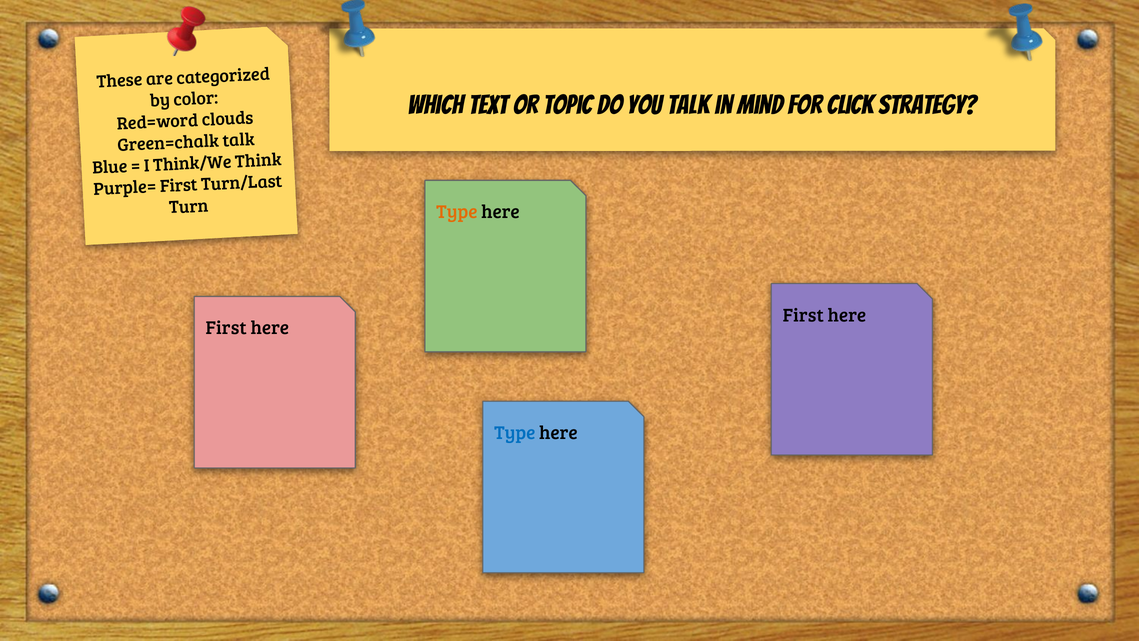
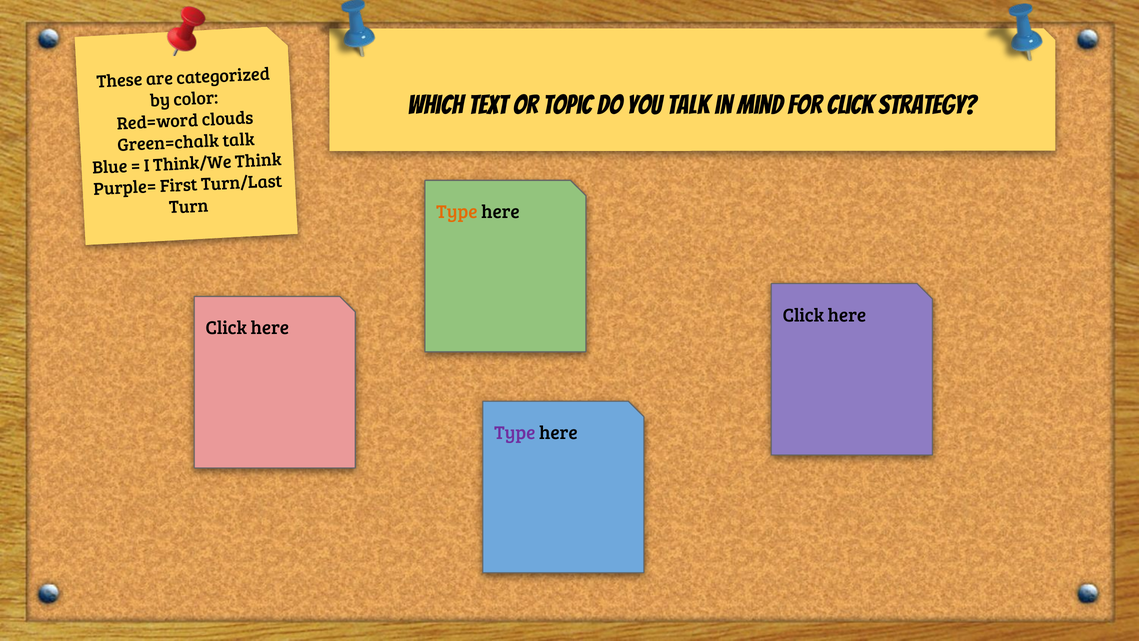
First: First -> Click (803, 315)
First: First -> Click (226, 328)
Type colour: blue -> purple (515, 433)
